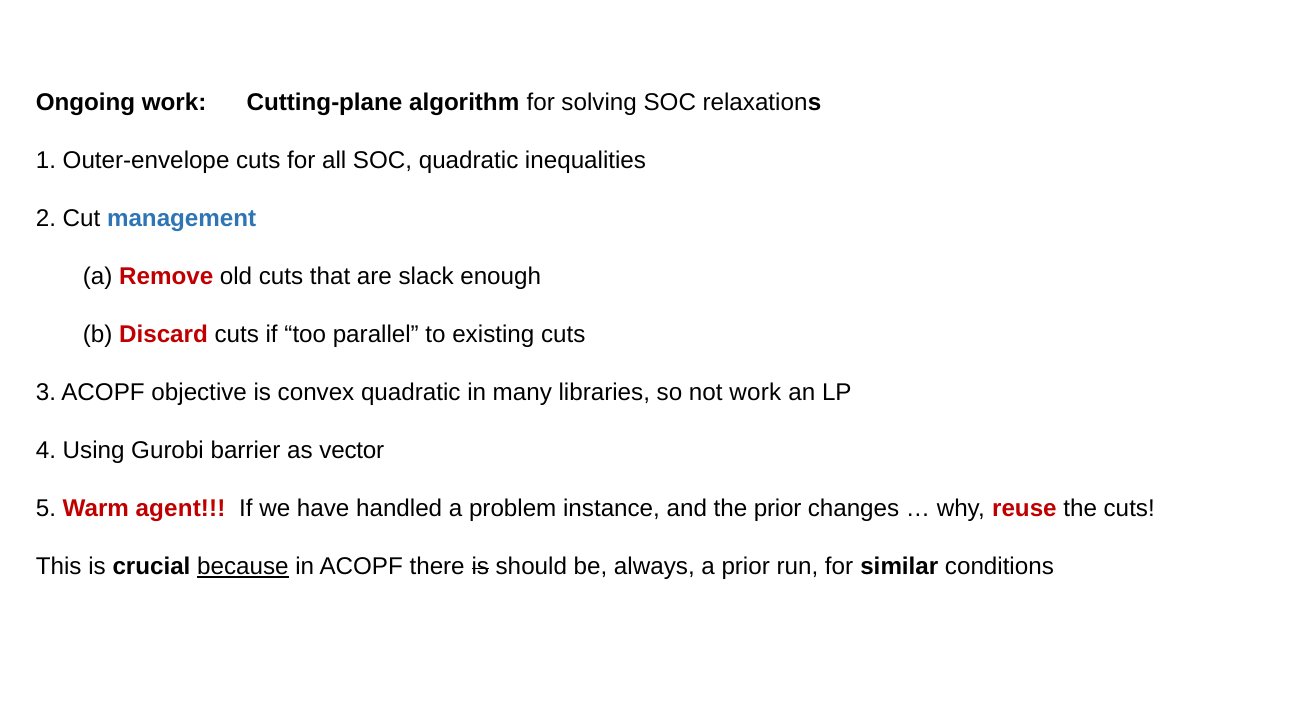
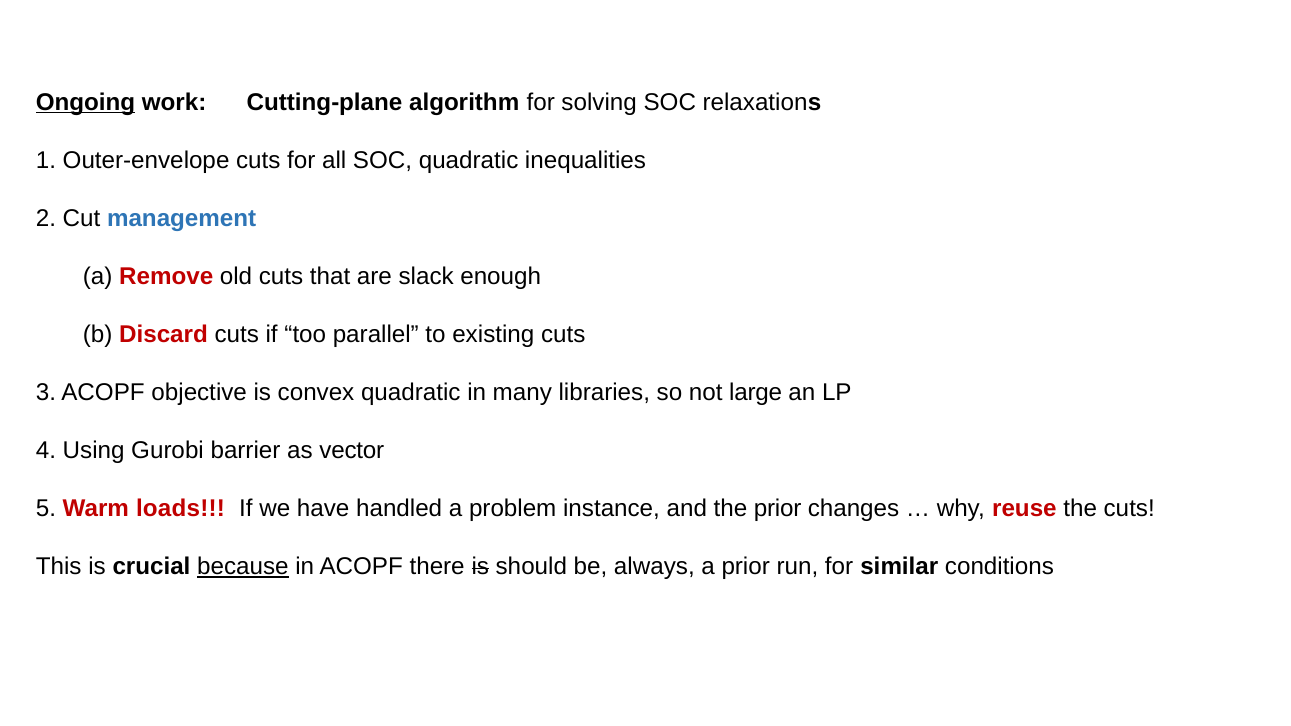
Ongoing underline: none -> present (86, 102)
not work: work -> large (756, 393)
agent: agent -> loads (181, 509)
